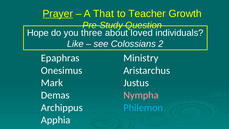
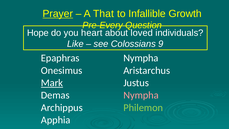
Teacher: Teacher -> Infallible (147, 14)
Pre-Study: Pre-Study -> Pre-Every (103, 25)
three: three -> heart (92, 33)
2: 2 -> 9 (161, 44)
Epaphras Ministry: Ministry -> Nympha (141, 58)
Mark underline: none -> present (52, 83)
Philemon colour: light blue -> light green (143, 107)
